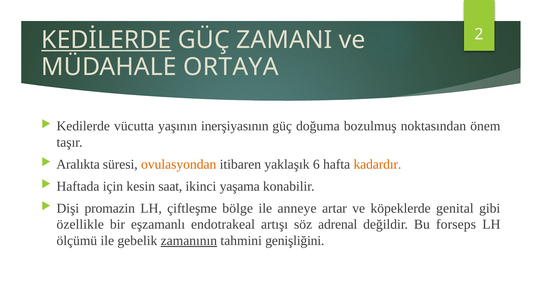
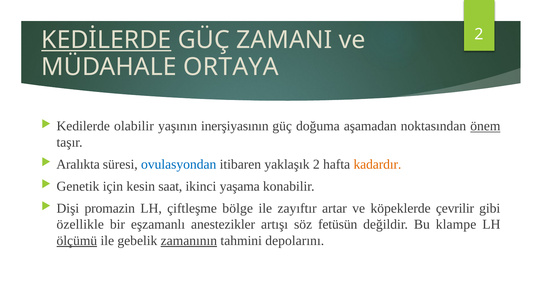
vücutta: vücutta -> olabilir (134, 126)
bozulmuş: bozulmuş -> aşamadan (370, 126)
önem underline: none -> present (485, 126)
ovulasyondan colour: orange -> blue (179, 164)
yaklaşık 6: 6 -> 2 (316, 164)
Haftada: Haftada -> Genetik (78, 186)
anneye: anneye -> zayıftır (297, 208)
genital: genital -> çevrilir (455, 208)
endotrakeal: endotrakeal -> anestezikler (223, 224)
adrenal: adrenal -> fetüsün (338, 224)
forseps: forseps -> klampe (456, 224)
ölçümü underline: none -> present (77, 241)
genişliğini: genişliğini -> depolarını (295, 241)
